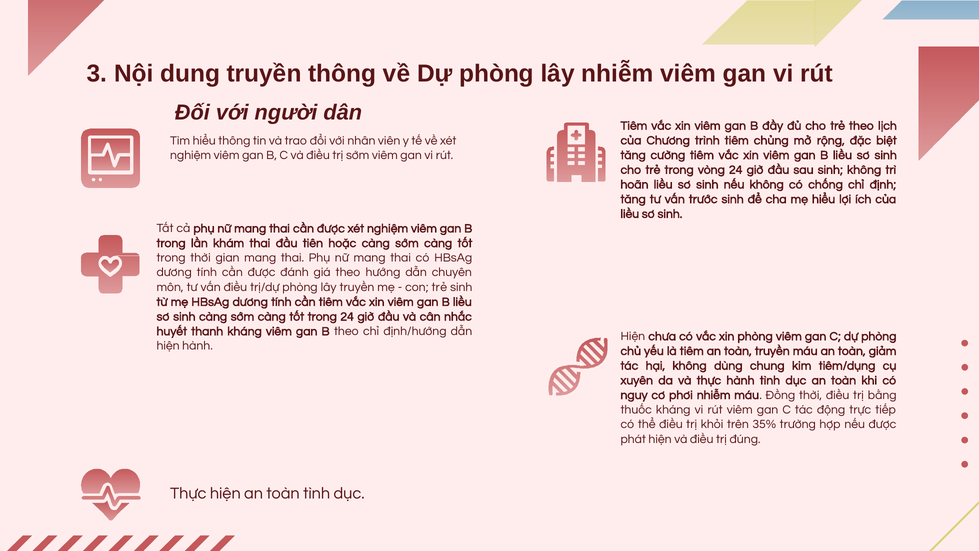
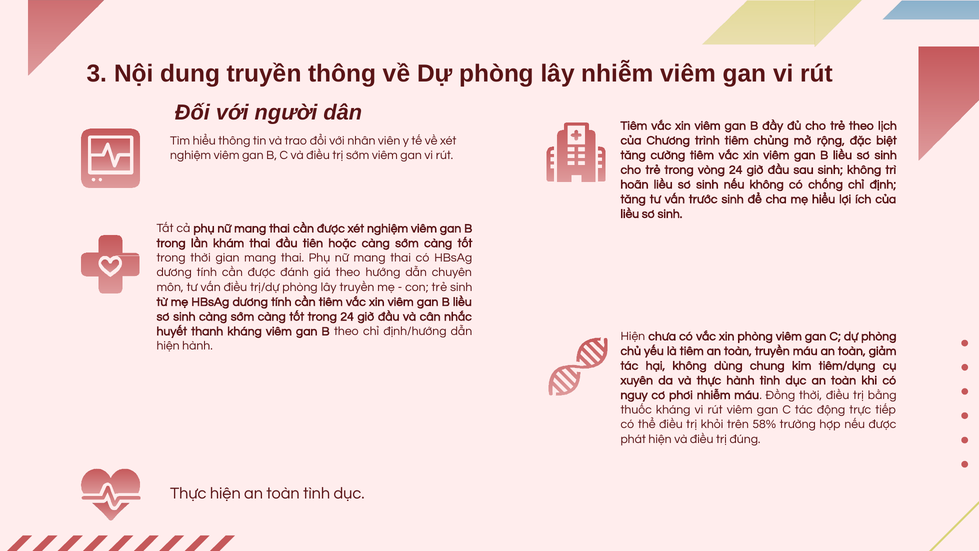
35%: 35% -> 58% (764, 424)
